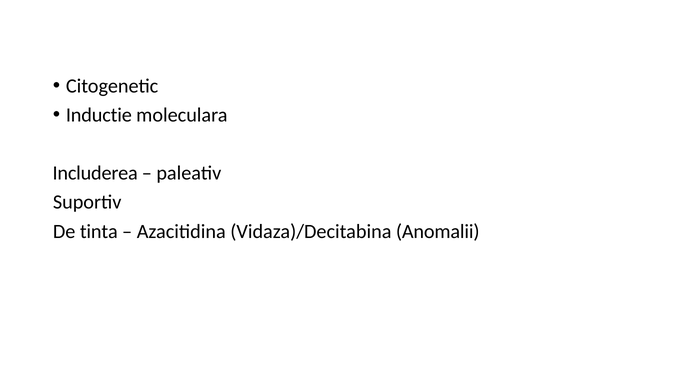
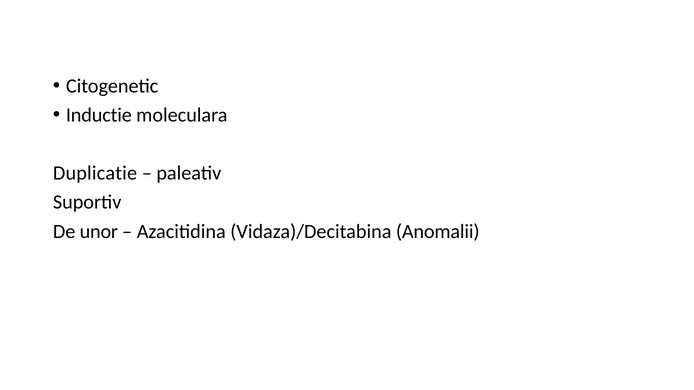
Includerea: Includerea -> Duplicatie (95, 173)
tinta: tinta -> unor (99, 232)
